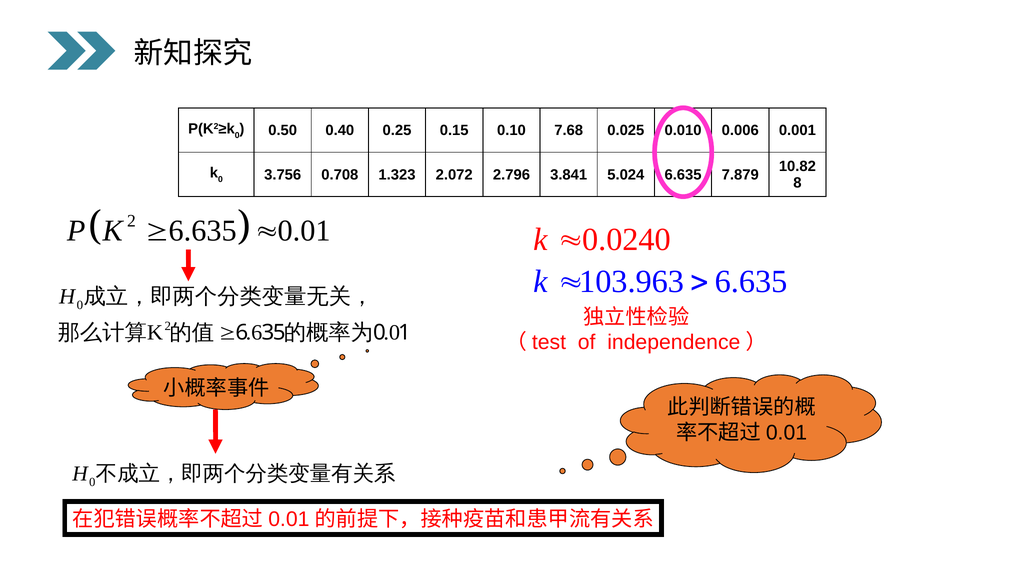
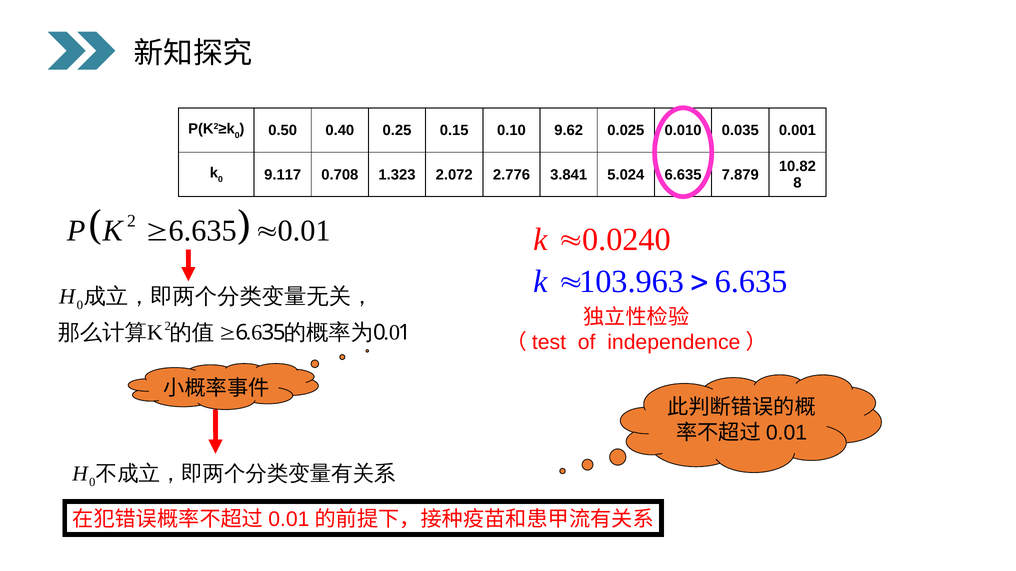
7.68: 7.68 -> 9.62 (569, 130)
0.006: 0.006 -> 0.035 (740, 130)
3.756: 3.756 -> 9.117 (283, 175)
2.796: 2.796 -> 2.776 (511, 175)
